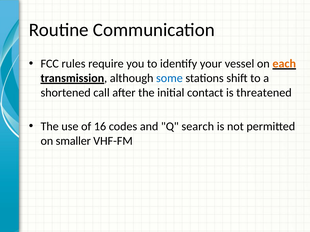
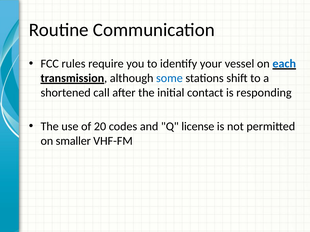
each colour: orange -> blue (284, 64)
threatened: threatened -> responding (264, 93)
16: 16 -> 20 (100, 127)
search: search -> license (198, 127)
